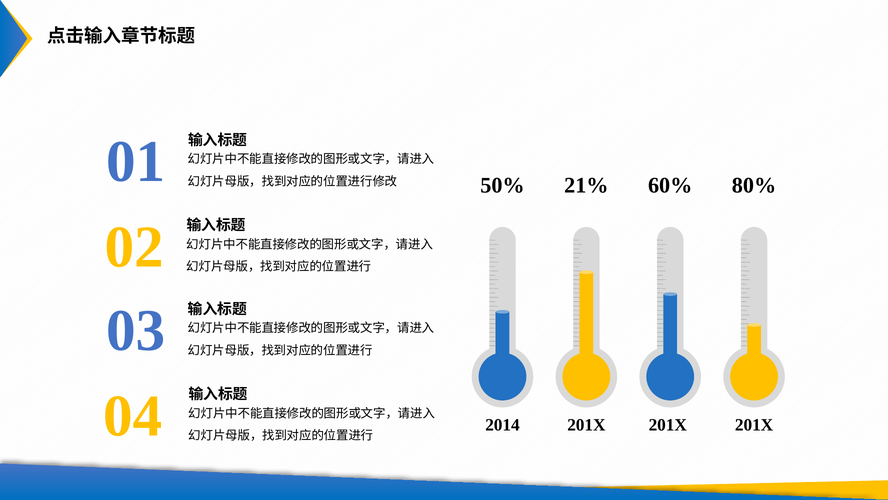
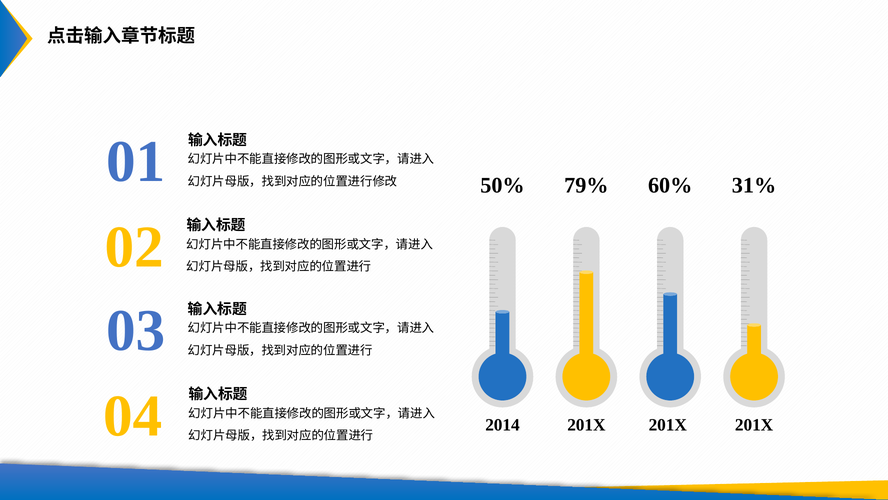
21%: 21% -> 79% (586, 185)
80%: 80% -> 31% (754, 185)
